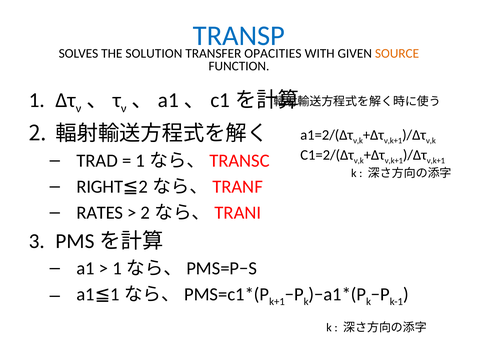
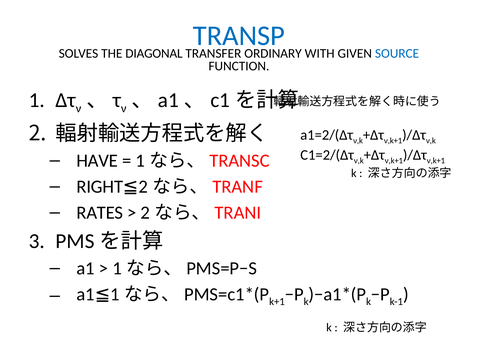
SOLUTION: SOLUTION -> DIAGONAL (154, 54)
OPACITIES: OPACITIES -> ORDINARY (273, 54)
SOURCE colour: orange -> blue (397, 54)
TRAD: TRAD -> HAVE (97, 161)
